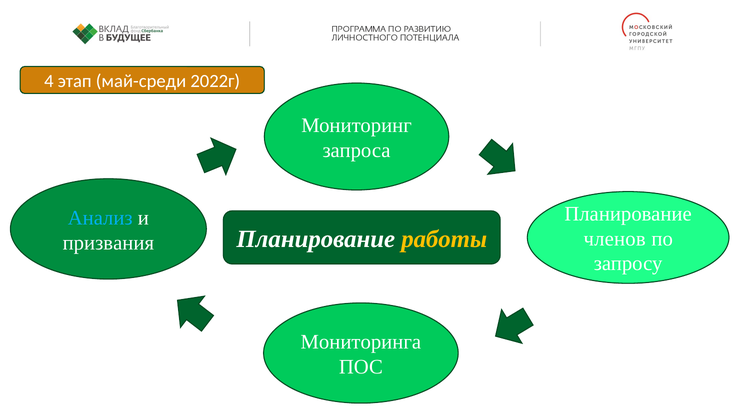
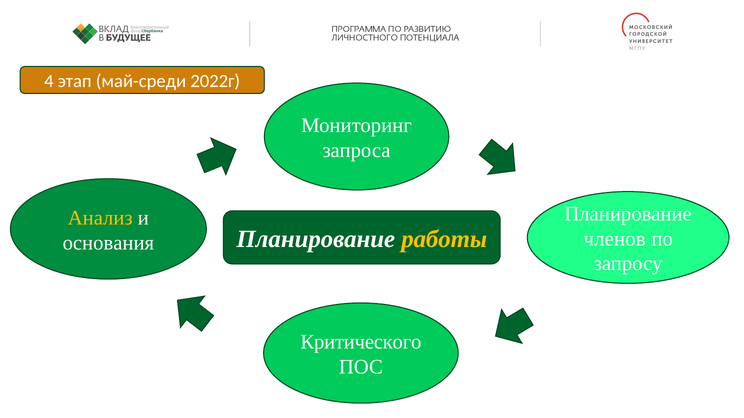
Анализ colour: light blue -> yellow (100, 218)
призвания: призвания -> основания (108, 243)
Мониторинга: Мониторинга -> Критического (361, 342)
